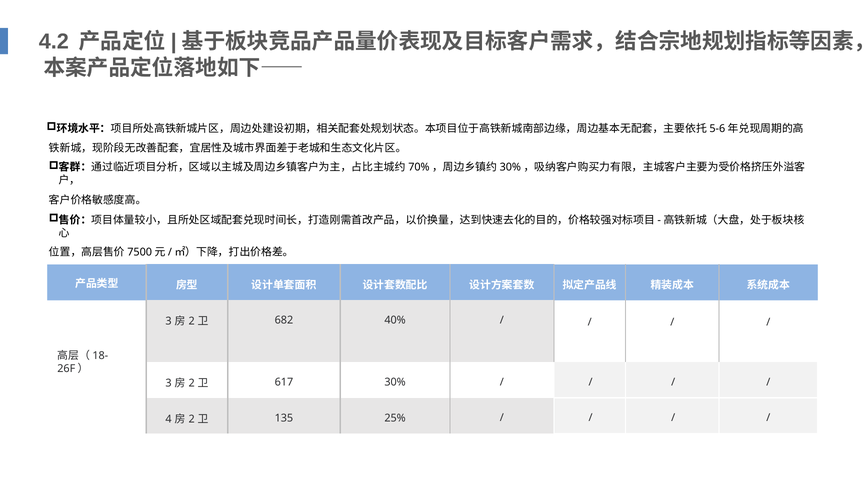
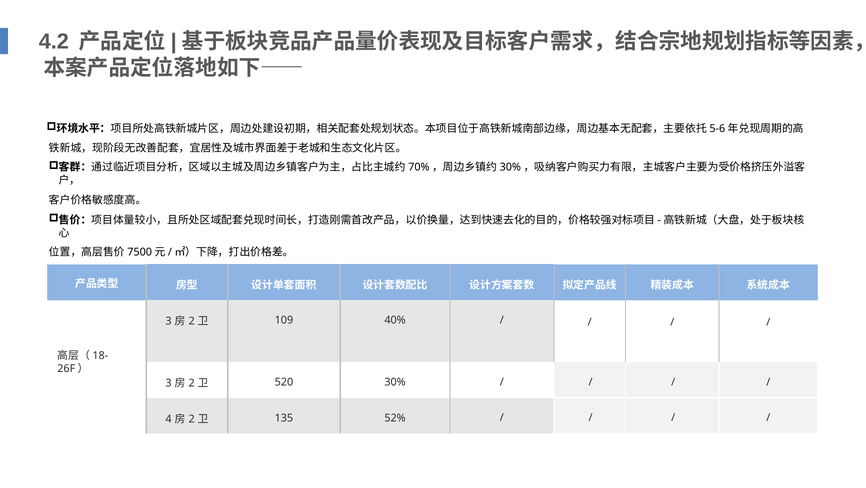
682: 682 -> 109 (284, 320)
617: 617 -> 520 (284, 382)
25%: 25% -> 52% (395, 418)
